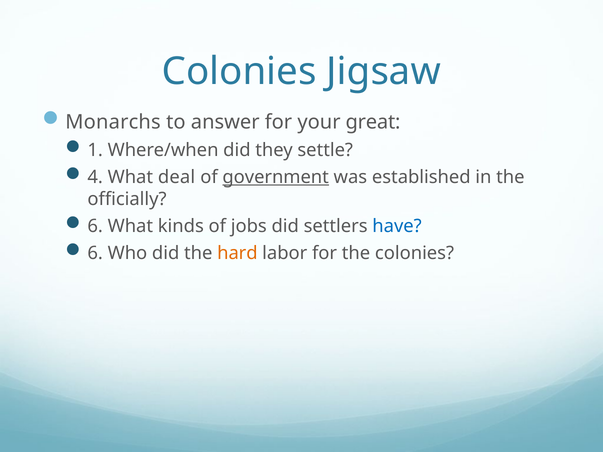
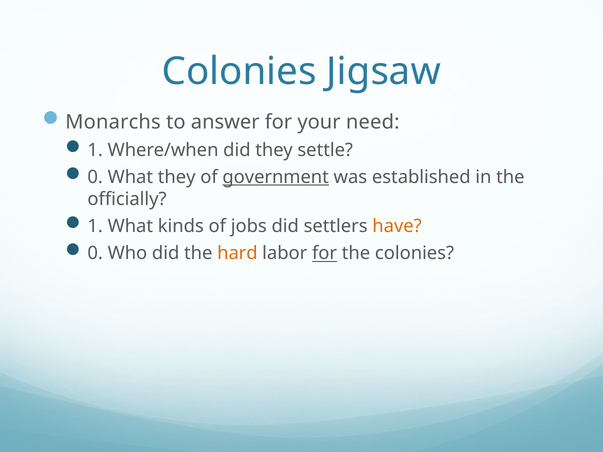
great: great -> need (373, 122)
4: 4 -> 0 (95, 177)
What deal: deal -> they (177, 177)
6: 6 -> 1 (95, 226)
have colour: blue -> orange (397, 226)
6: 6 -> 0 (95, 254)
for underline: none -> present (325, 254)
